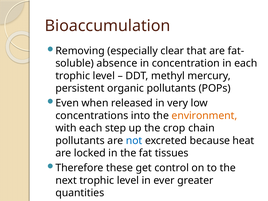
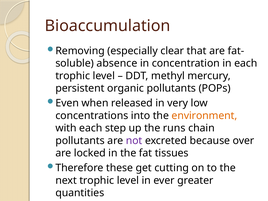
crop: crop -> runs (174, 128)
not colour: blue -> purple (134, 141)
heat: heat -> over (243, 141)
control: control -> cutting (172, 168)
